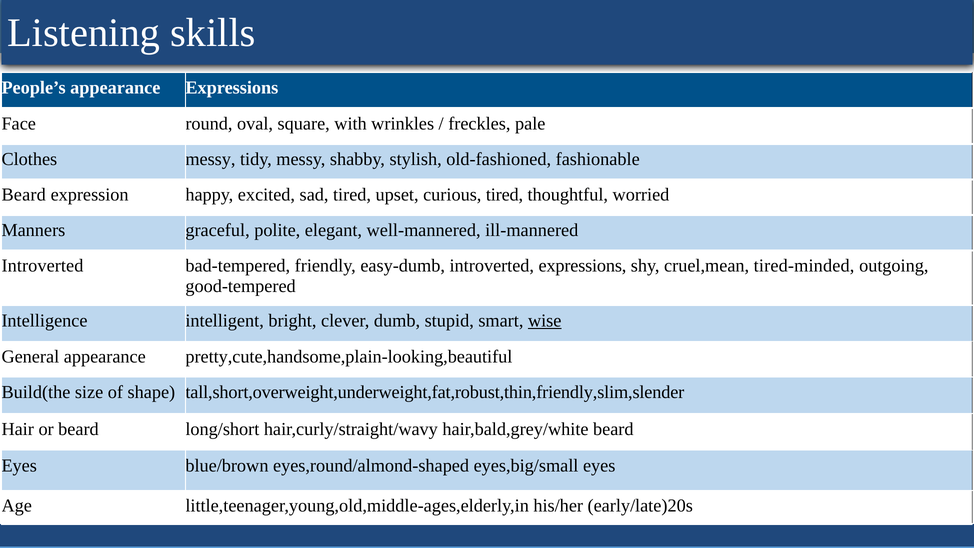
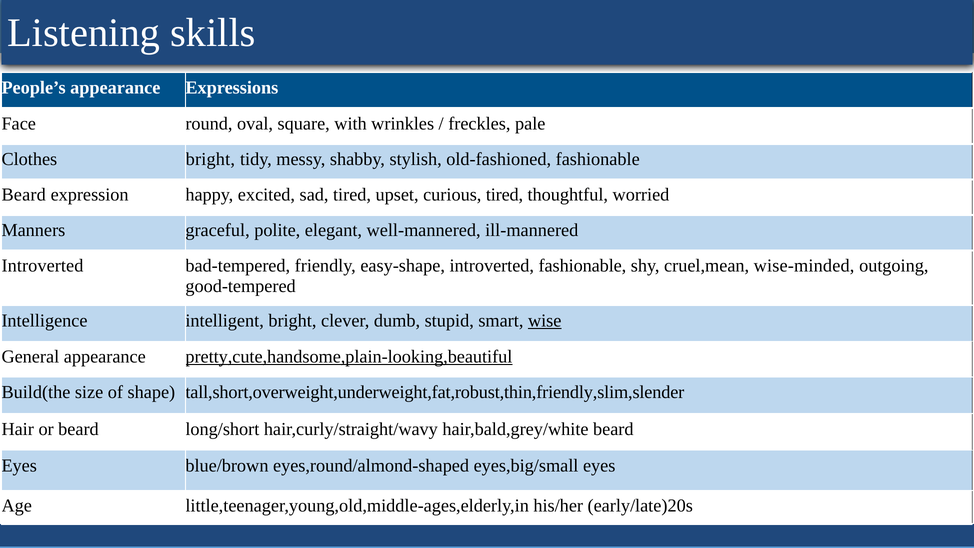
Clothes messy: messy -> bright (210, 159)
easy-dumb: easy-dumb -> easy-shape (403, 266)
introverted expressions: expressions -> fashionable (582, 266)
tired-minded: tired-minded -> wise-minded (804, 266)
pretty,cute,handsome,plain-looking,beautiful underline: none -> present (349, 356)
